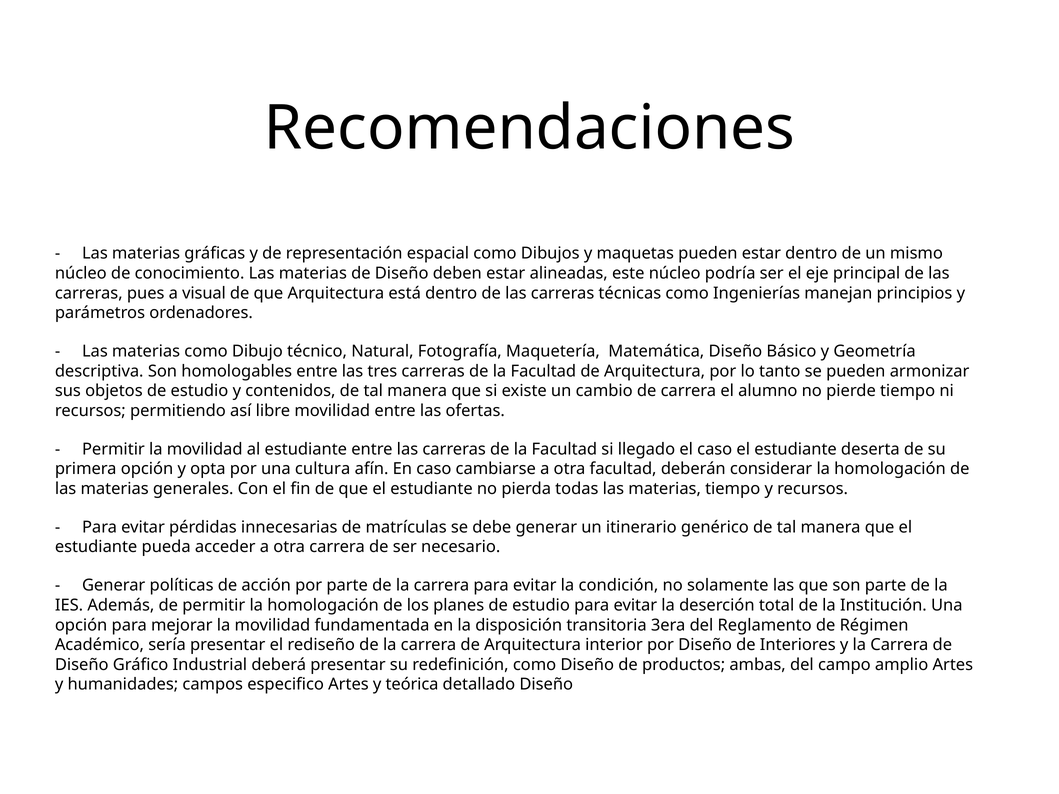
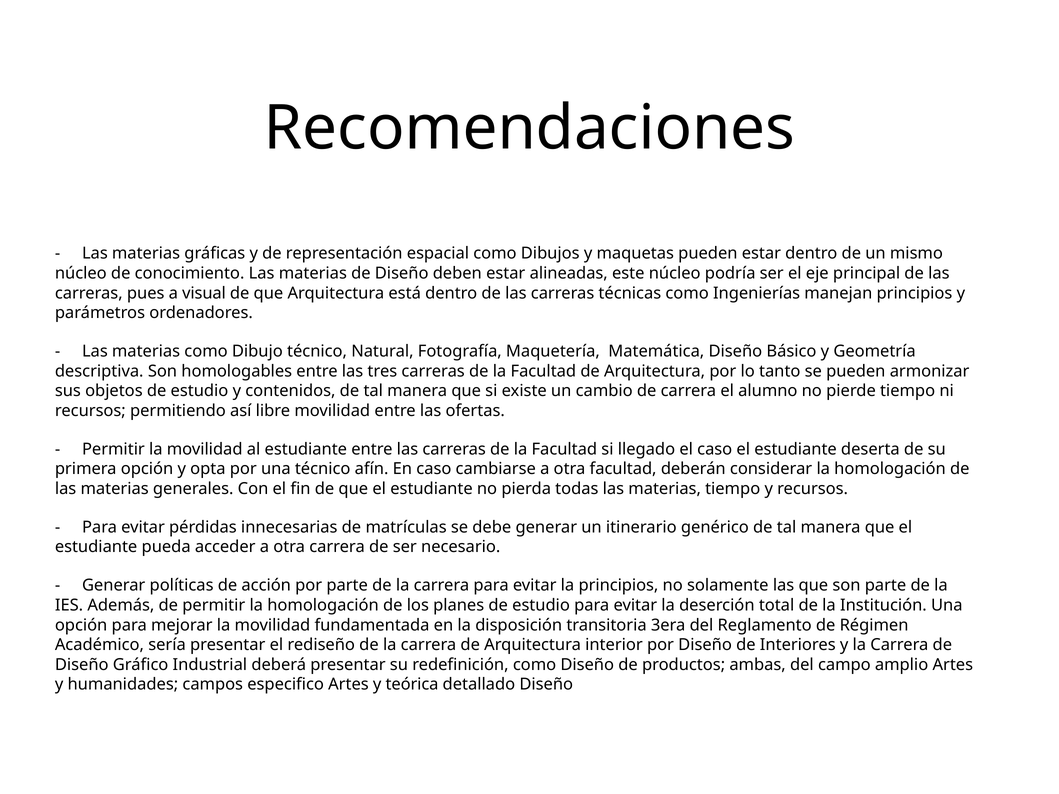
una cultura: cultura -> técnico (323, 469)
la condición: condición -> principios (618, 586)
